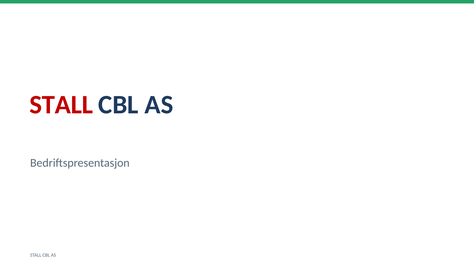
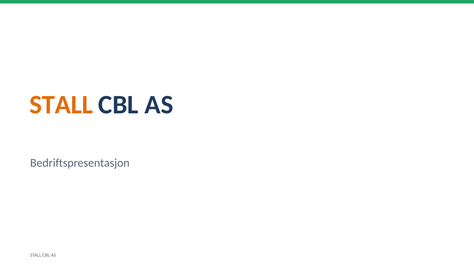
STALL colour: red -> orange (61, 105)
